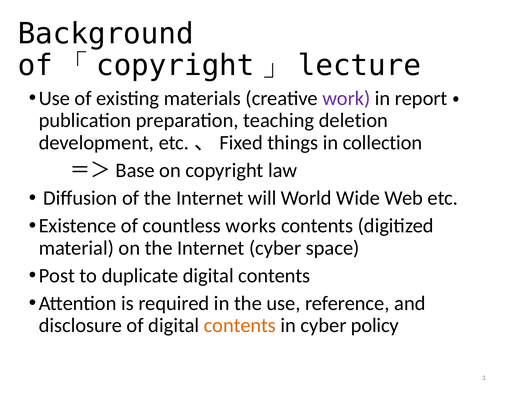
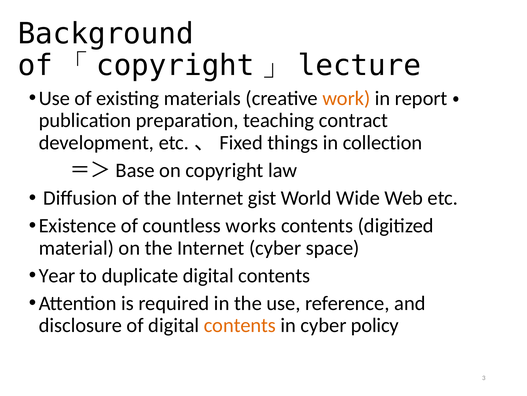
work colour: purple -> orange (346, 98)
deletion: deletion -> contract (353, 120)
will: will -> gist (262, 198)
Post: Post -> Year (57, 275)
